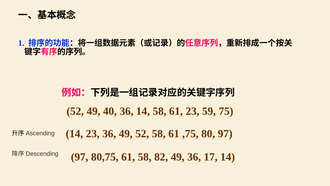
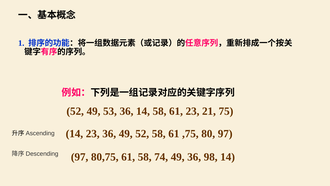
40: 40 -> 53 (110, 111)
59: 59 -> 21 (209, 111)
82: 82 -> 74 (161, 157)
17: 17 -> 98 (211, 157)
